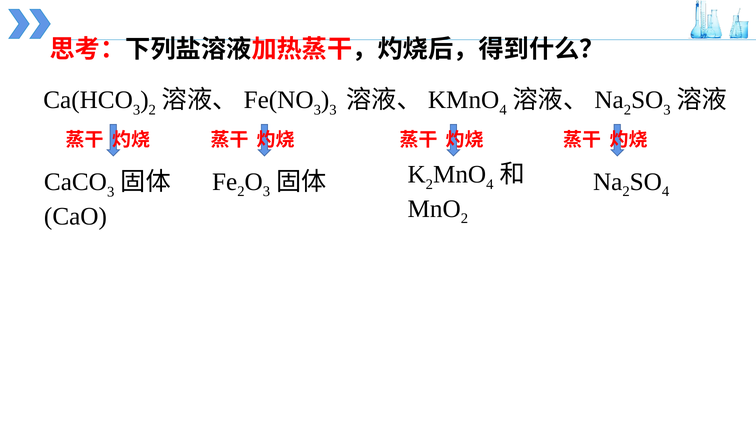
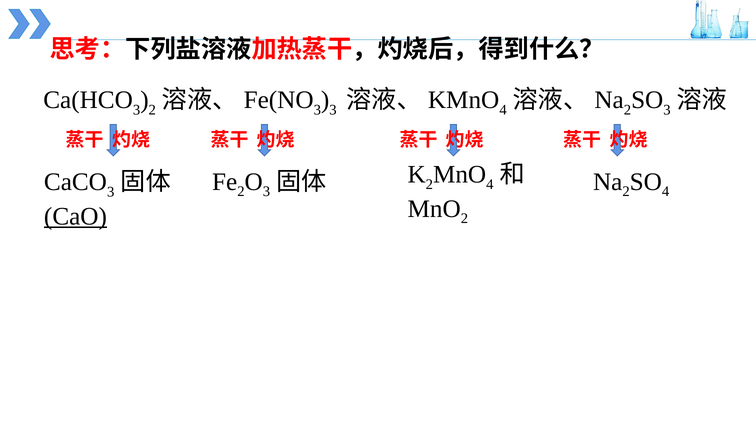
CaO underline: none -> present (75, 216)
